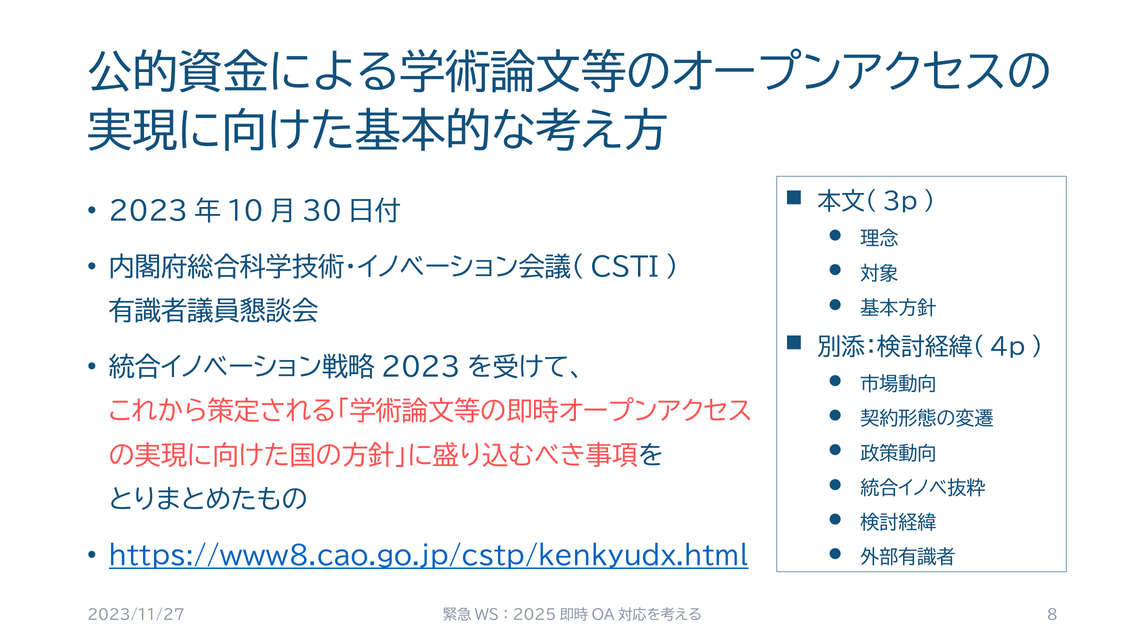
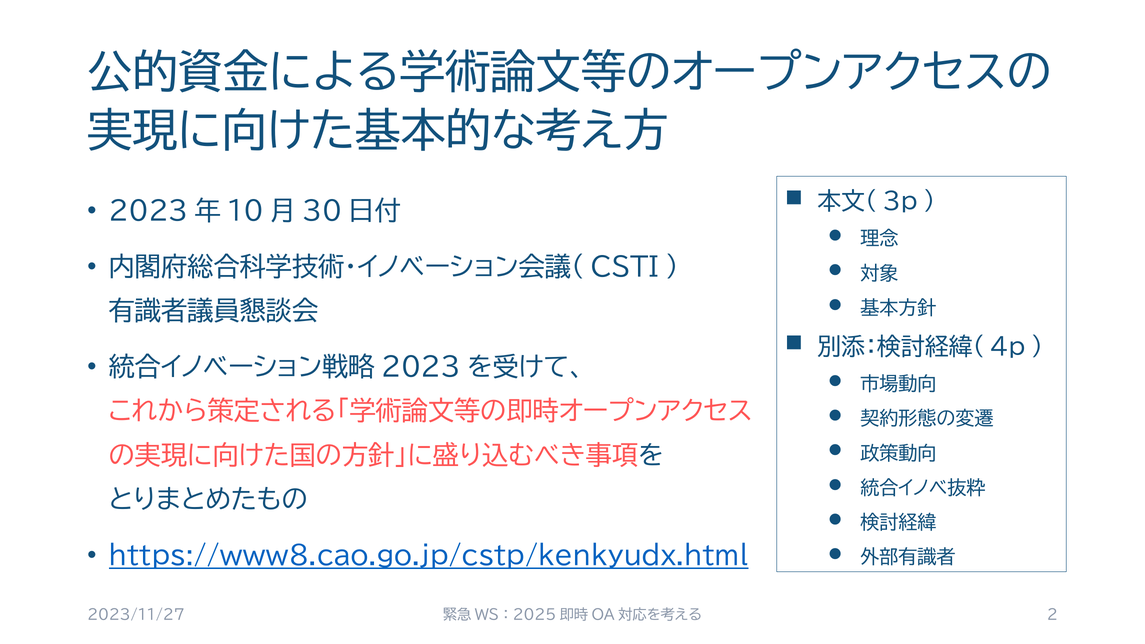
8: 8 -> 2 (1052, 615)
